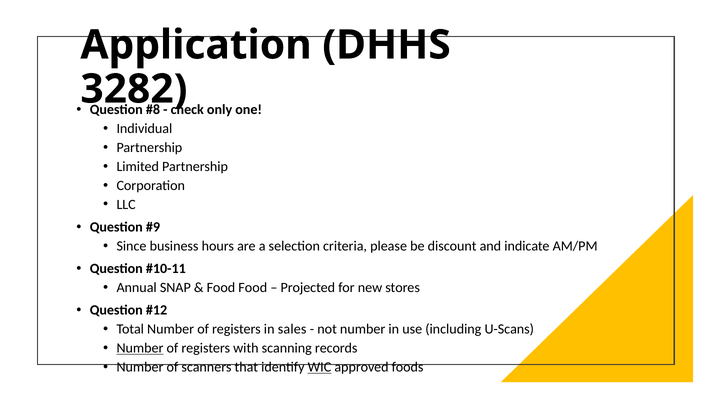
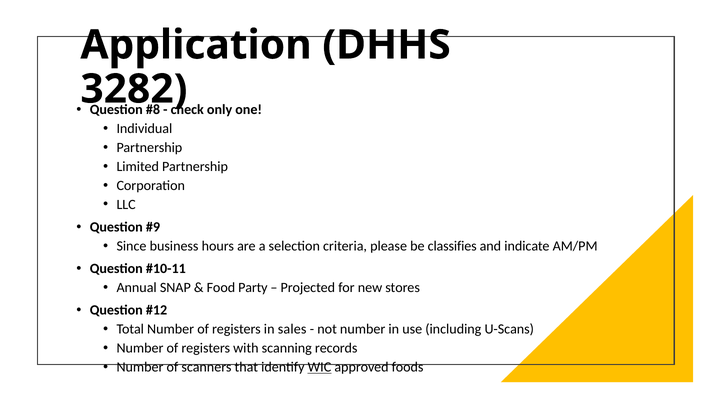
discount: discount -> classifies (452, 246)
Food Food: Food -> Party (253, 287)
Number underline: present -> none (140, 348)
